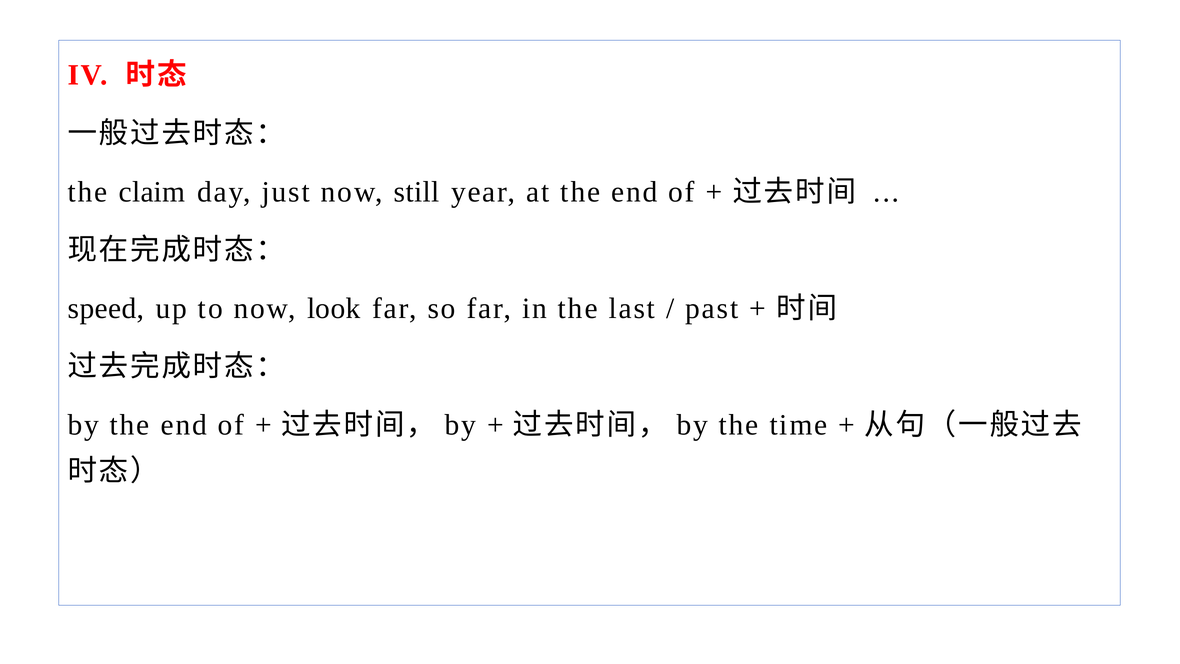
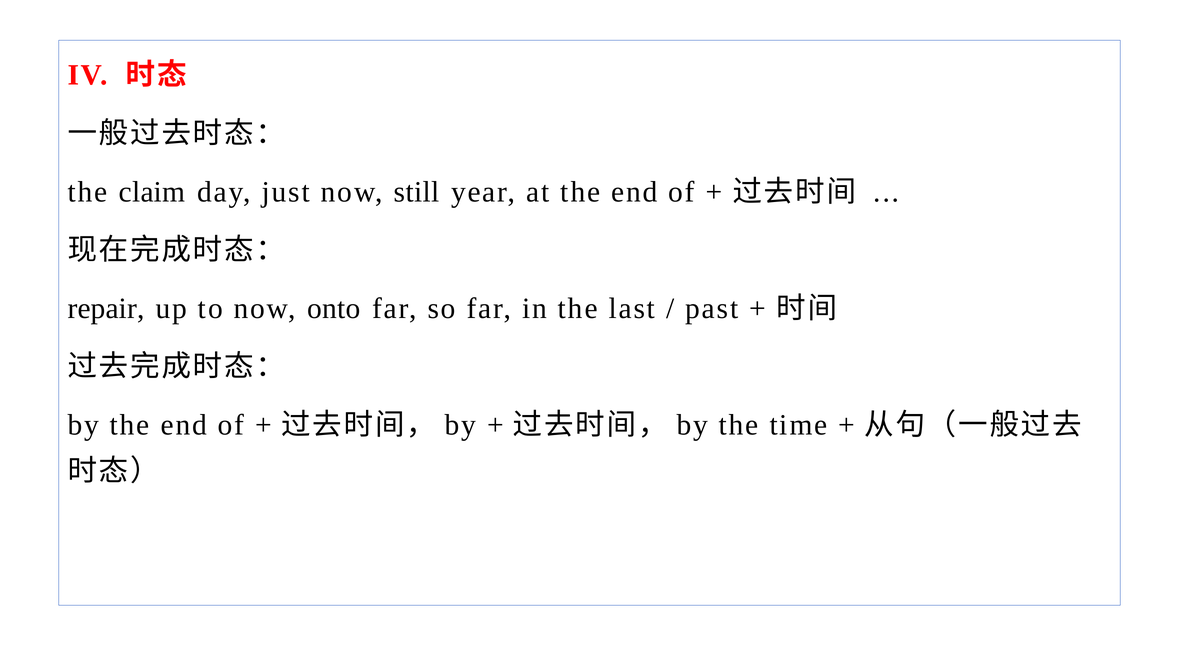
speed: speed -> repair (106, 308)
look: look -> onto (334, 308)
